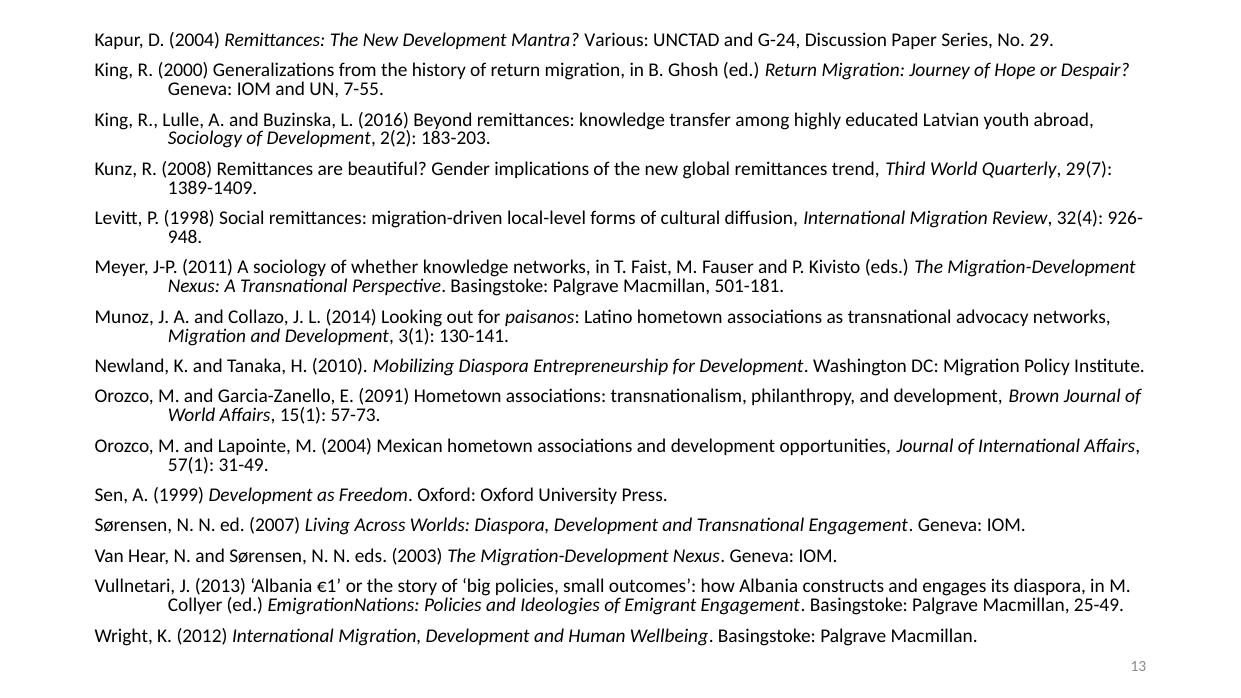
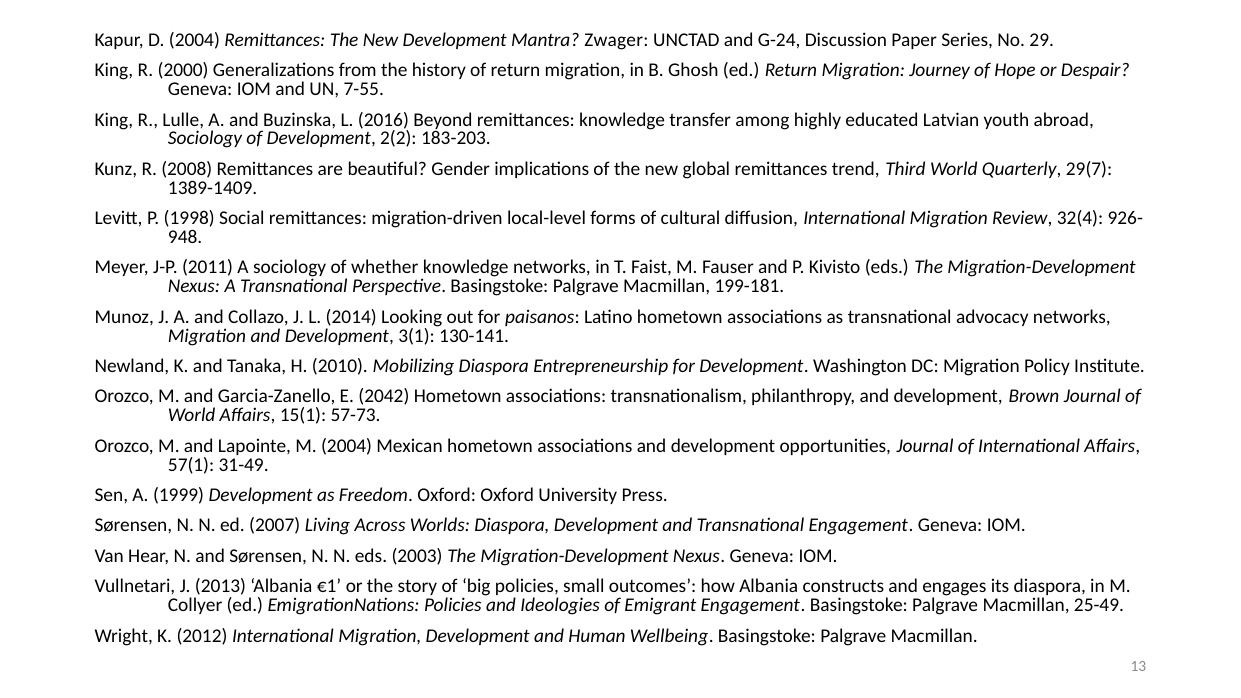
Various: Various -> Zwager (616, 40)
501-181: 501-181 -> 199-181 (749, 286)
2091: 2091 -> 2042 (384, 397)
